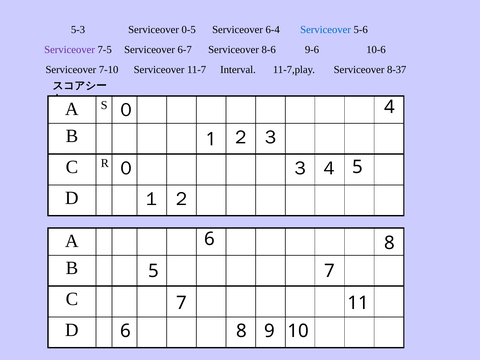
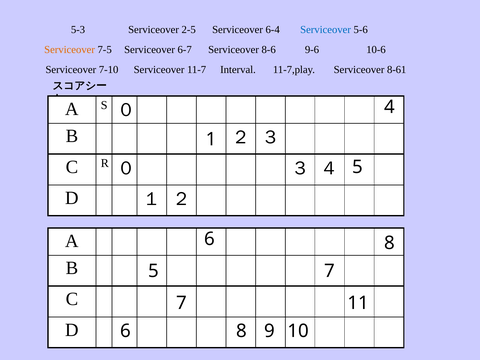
0-5: 0-5 -> 2-5 (189, 29)
Serviceover colour: purple -> orange (70, 50)
8-37: 8-37 -> 8-61 (397, 70)
